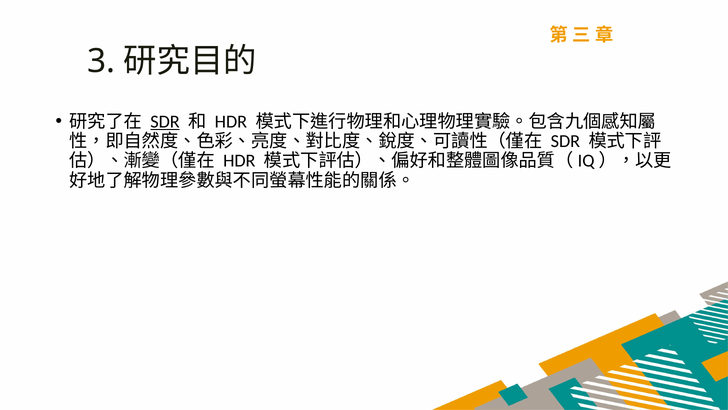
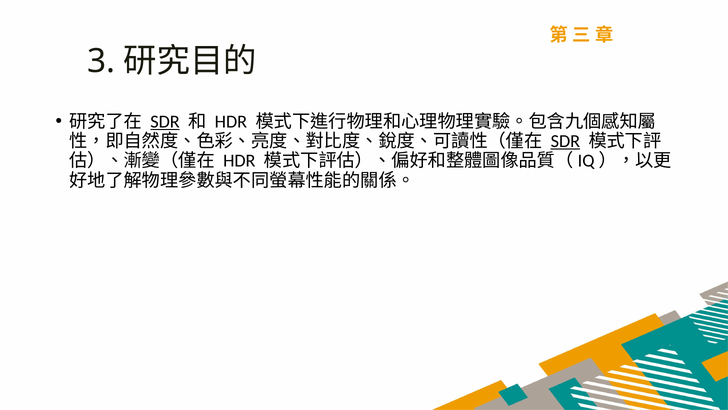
SDR underline: none -> present (565, 141)
